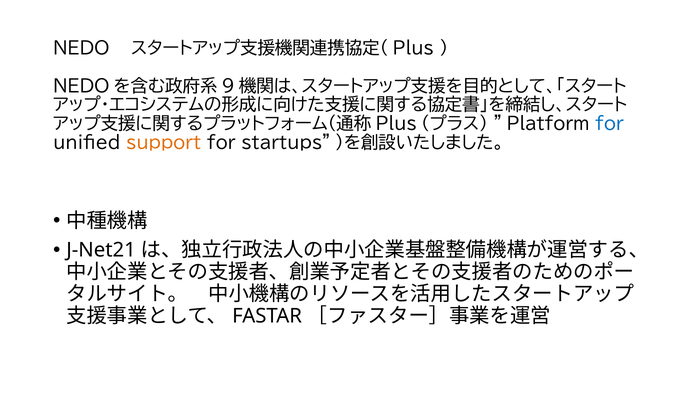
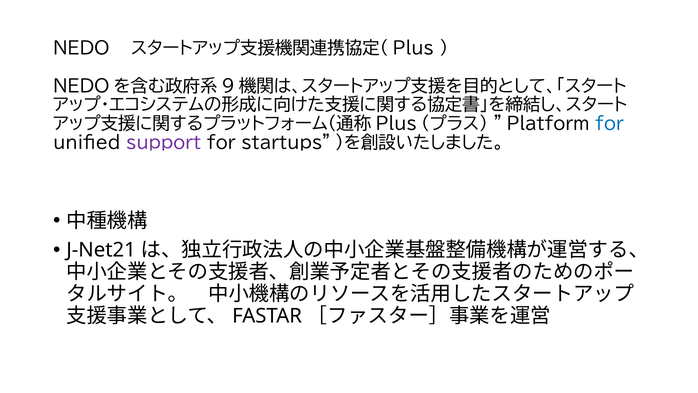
support colour: orange -> purple (164, 143)
